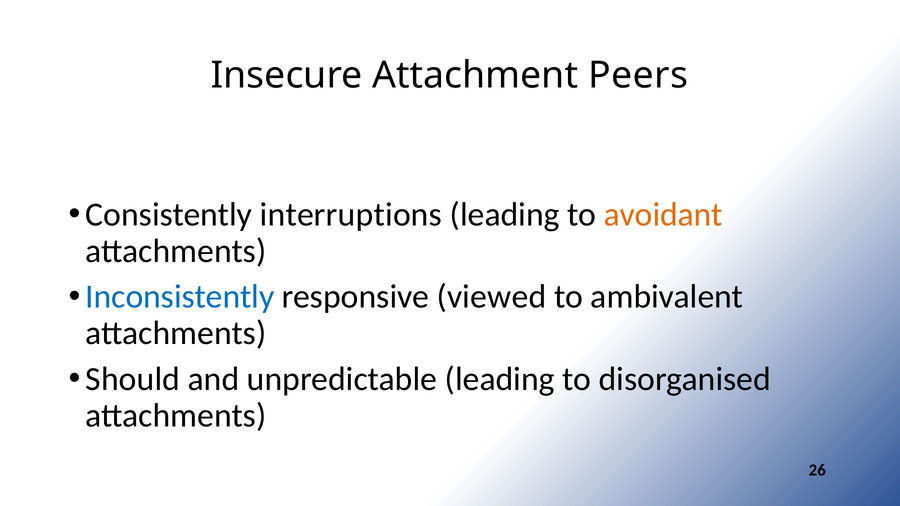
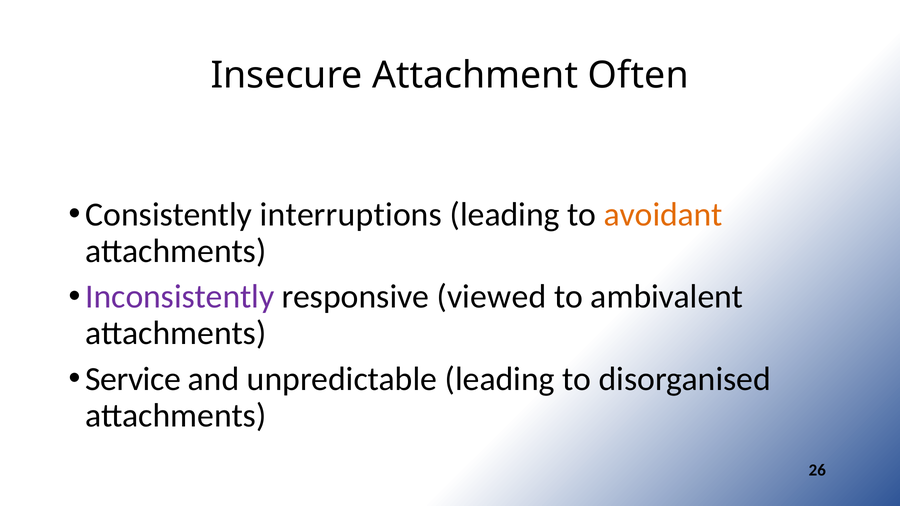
Peers: Peers -> Often (638, 76)
Inconsistently colour: blue -> purple (180, 297)
Should: Should -> Service (133, 379)
